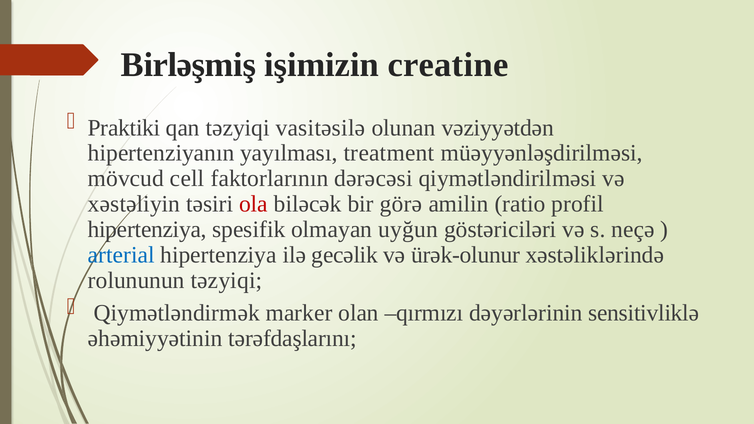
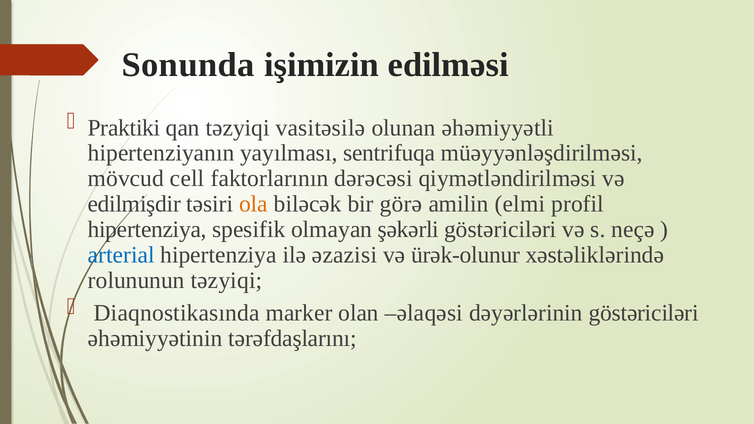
Birləşmiş: Birləşmiş -> Sonunda (188, 65)
creatine: creatine -> edilməsi (448, 65)
vəziyyətdən: vəziyyətdən -> əhəmiyyətli (498, 128)
treatment: treatment -> sentrifuqa (389, 153)
xəstəliyin: xəstəliyin -> edilmişdir (134, 204)
ola colour: red -> orange (254, 204)
ratio: ratio -> elmi (520, 204)
uyğun: uyğun -> şəkərli (408, 230)
gecəlik: gecəlik -> əzazisi (345, 255)
Qiymətləndirmək: Qiymətləndirmək -> Diaqnostikasında (177, 313)
qırmızı: qırmızı -> əlaqəsi (424, 313)
dəyərlərinin sensitivliklə: sensitivliklə -> göstəriciləri (644, 313)
